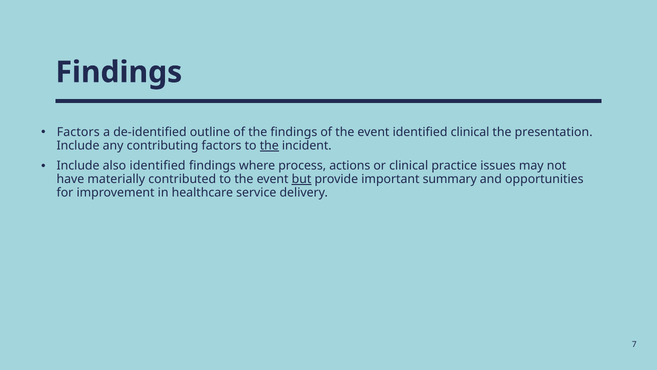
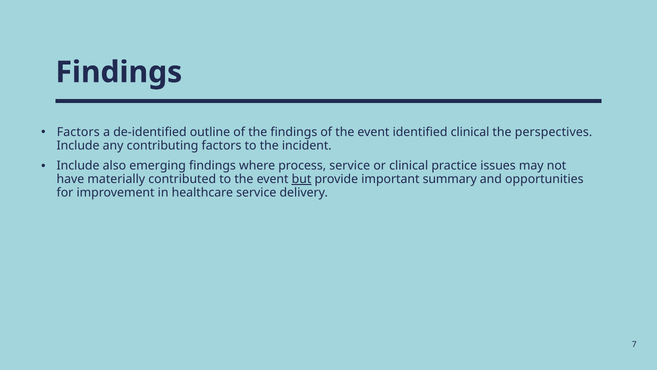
presentation: presentation -> perspectives (554, 132)
the underline: present -> none (269, 146)
also identified: identified -> emerging (158, 166)
process actions: actions -> service (350, 166)
